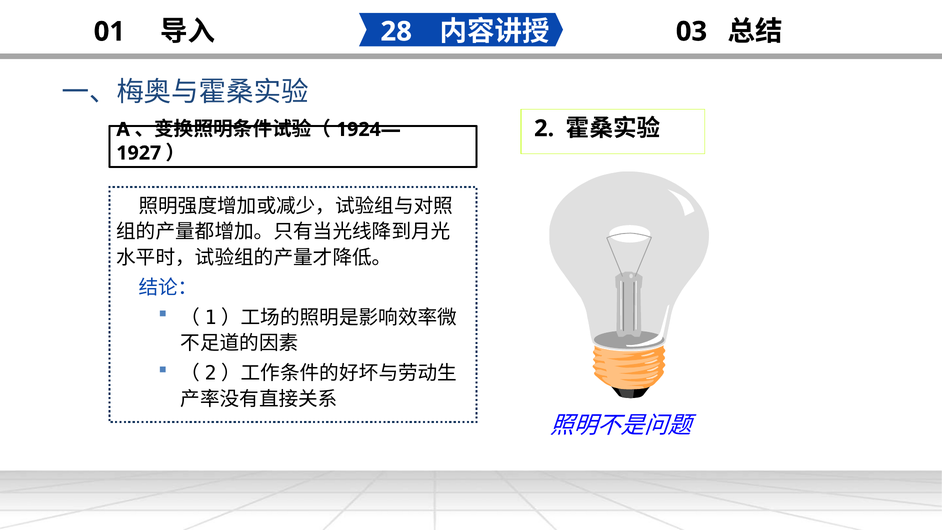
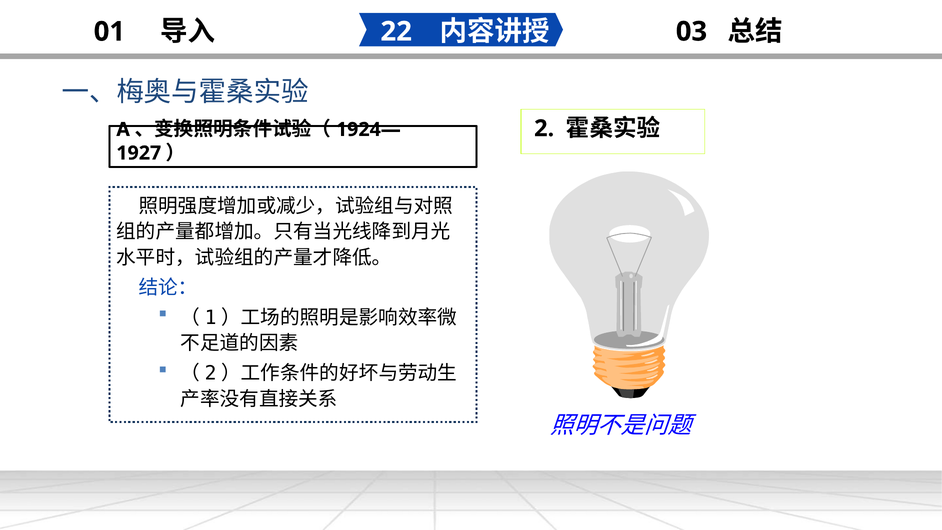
28: 28 -> 22 (396, 32)
